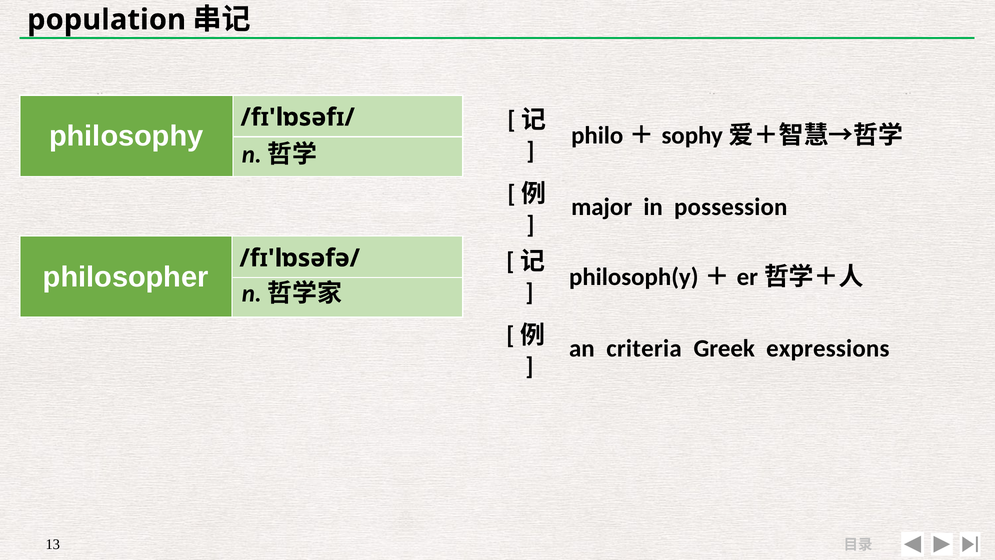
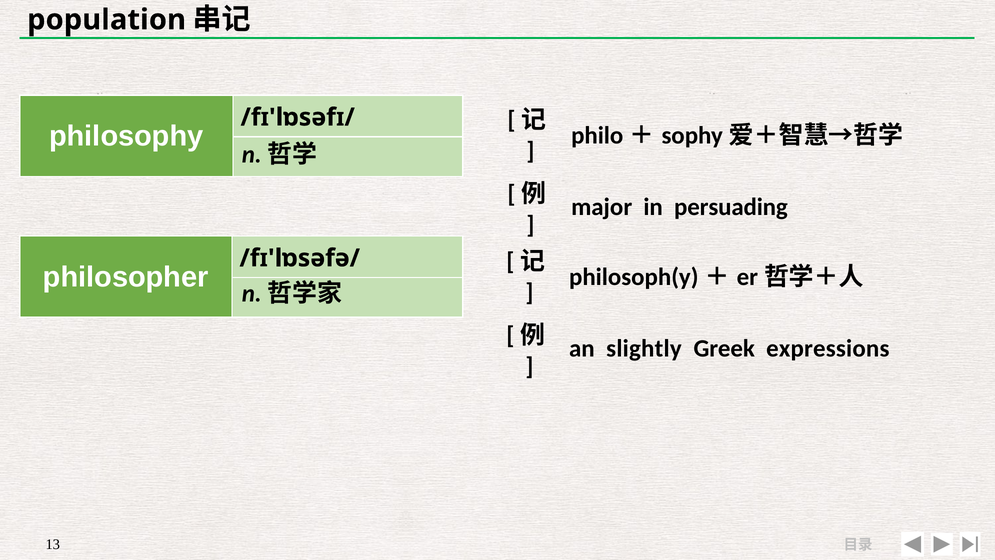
possession: possession -> persuading (731, 207)
criteria: criteria -> slightly (644, 348)
